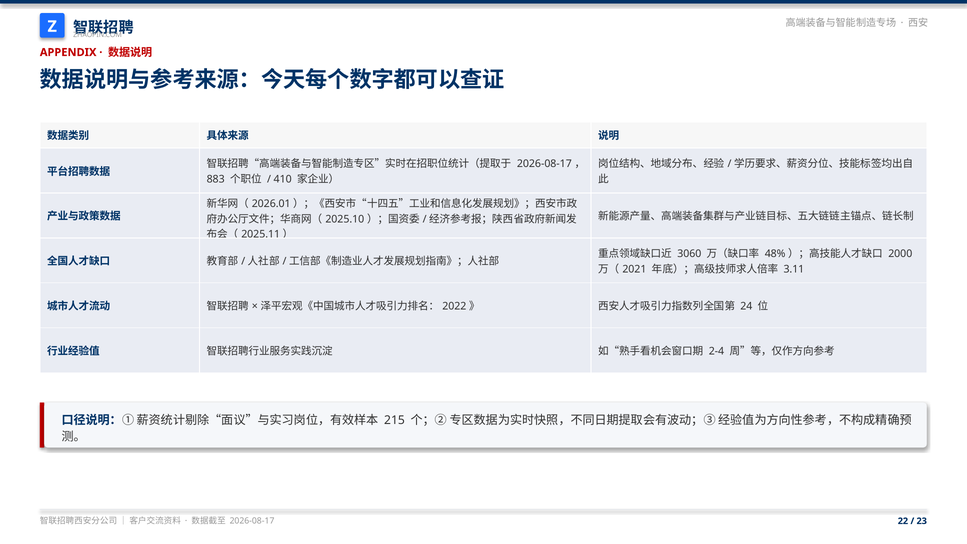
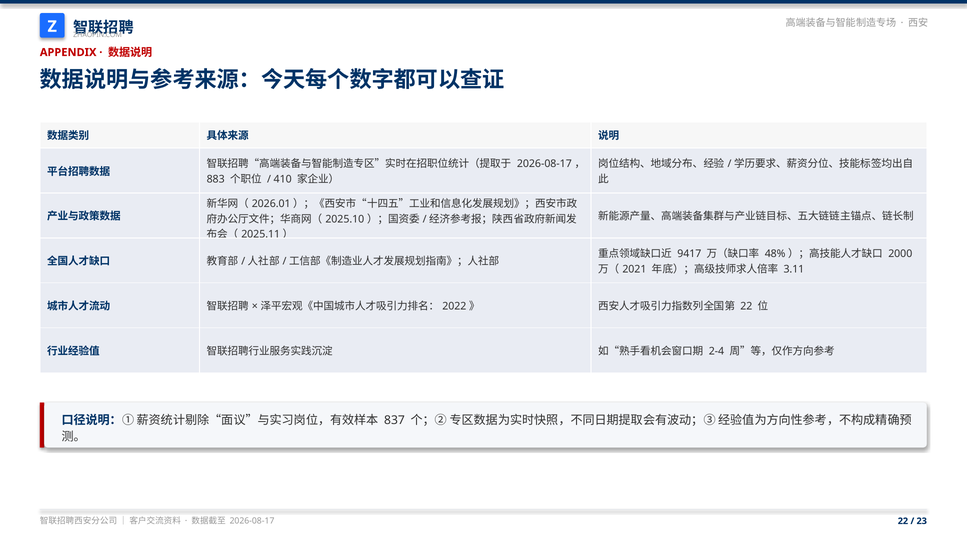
3060: 3060 -> 9417 (689, 254)
24: 24 -> 22 (746, 306)
215: 215 -> 837 (394, 420)
